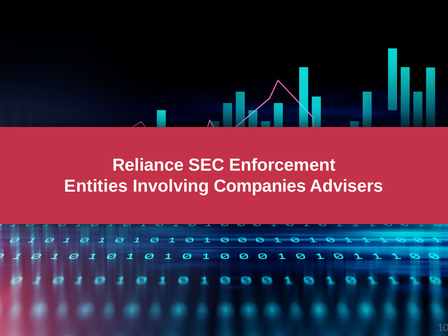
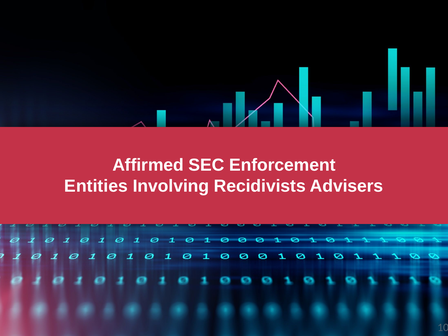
Reliance: Reliance -> Affirmed (148, 165)
Companies: Companies -> Recidivists (260, 186)
